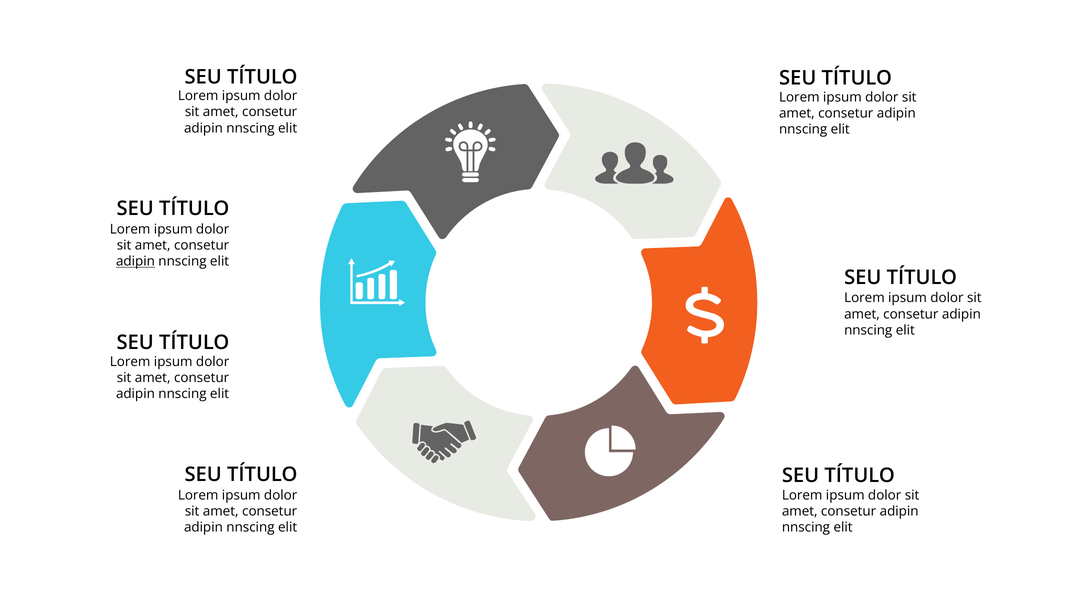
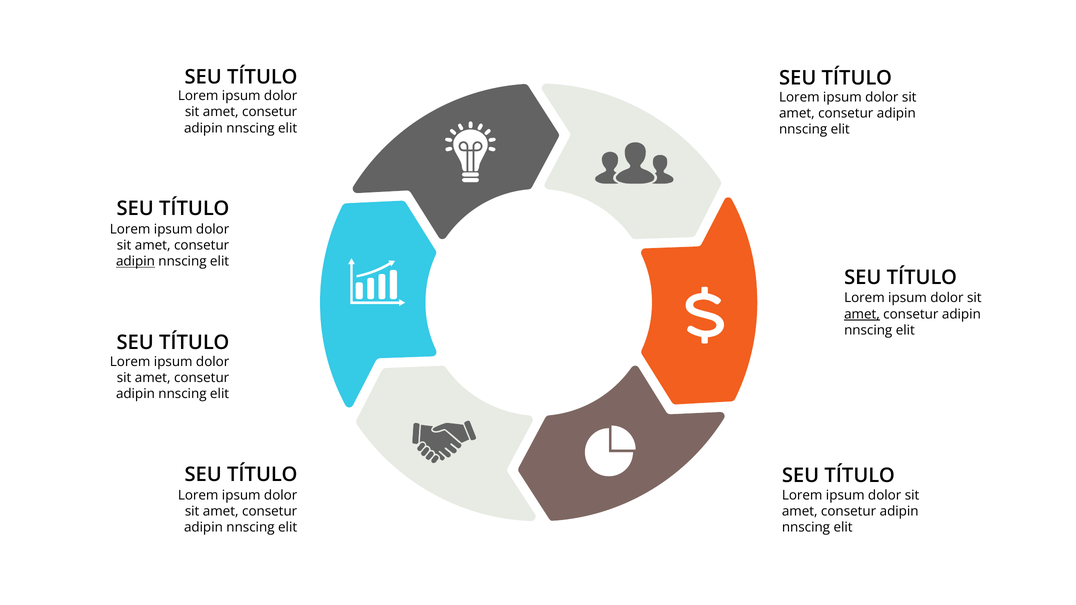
amet underline: none -> present (862, 314)
